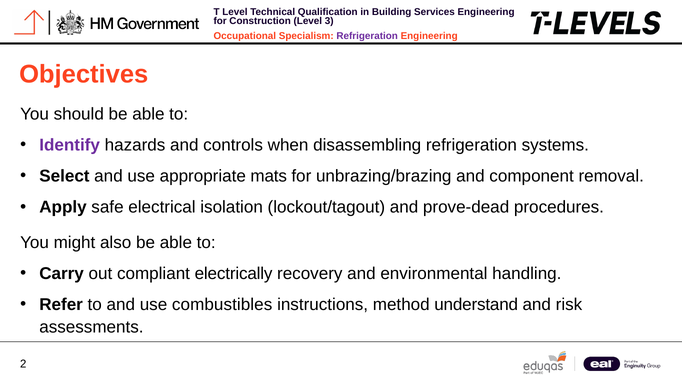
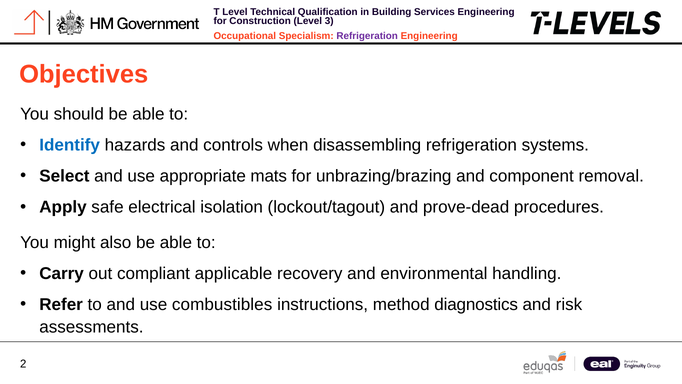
Identify colour: purple -> blue (70, 145)
electrically: electrically -> applicable (233, 273)
understand: understand -> diagnostics (476, 304)
